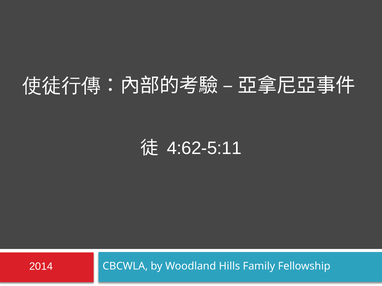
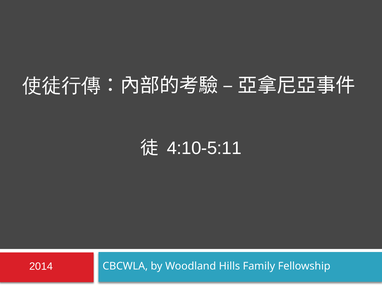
4:62-5:11: 4:62-5:11 -> 4:10-5:11 (204, 148)
